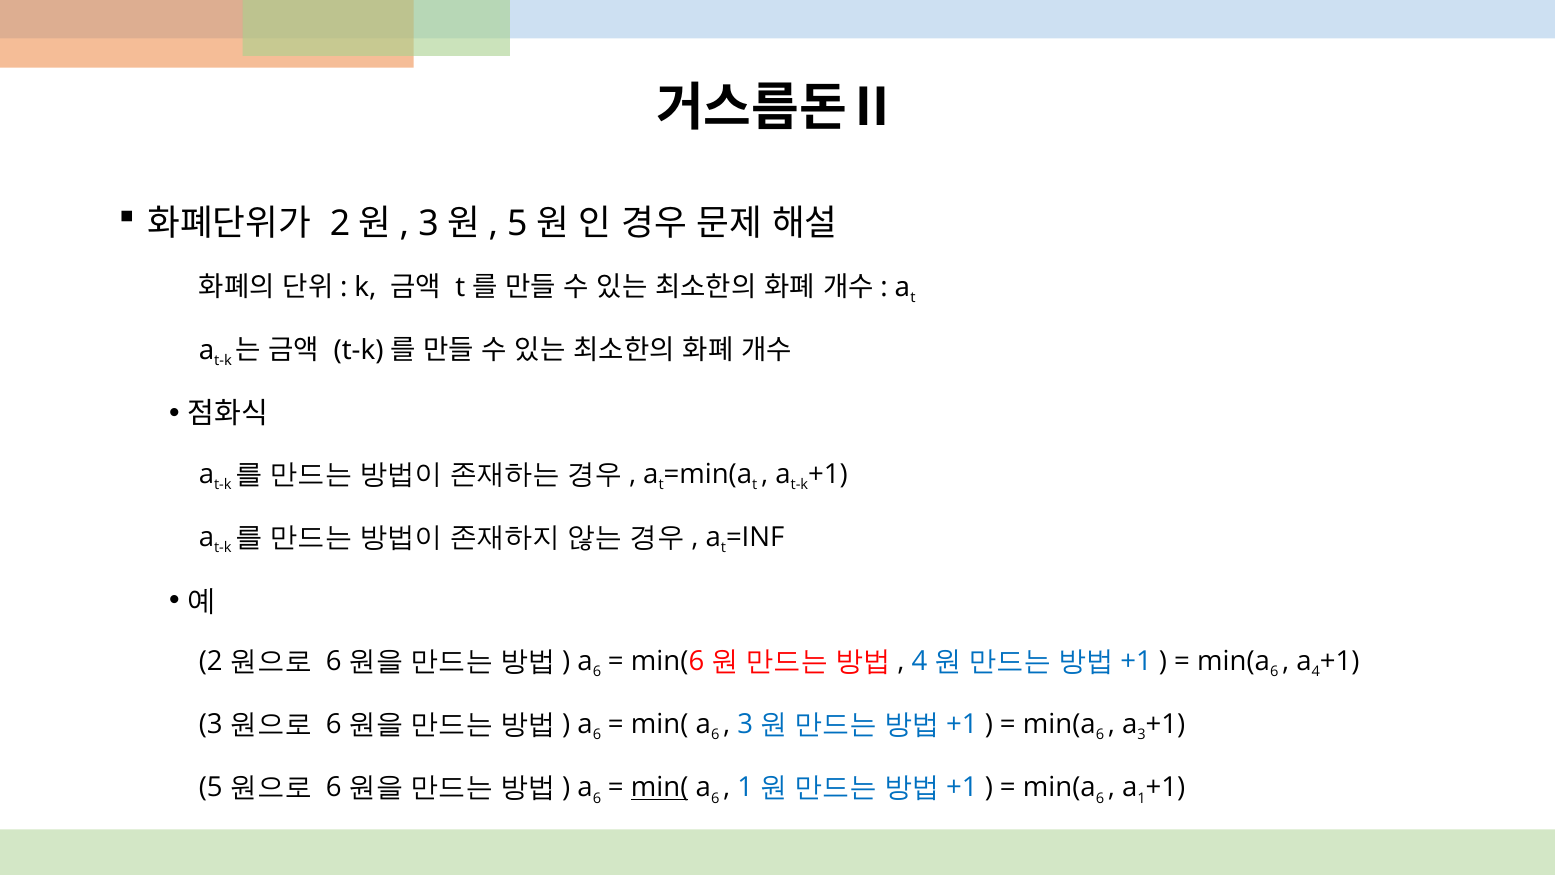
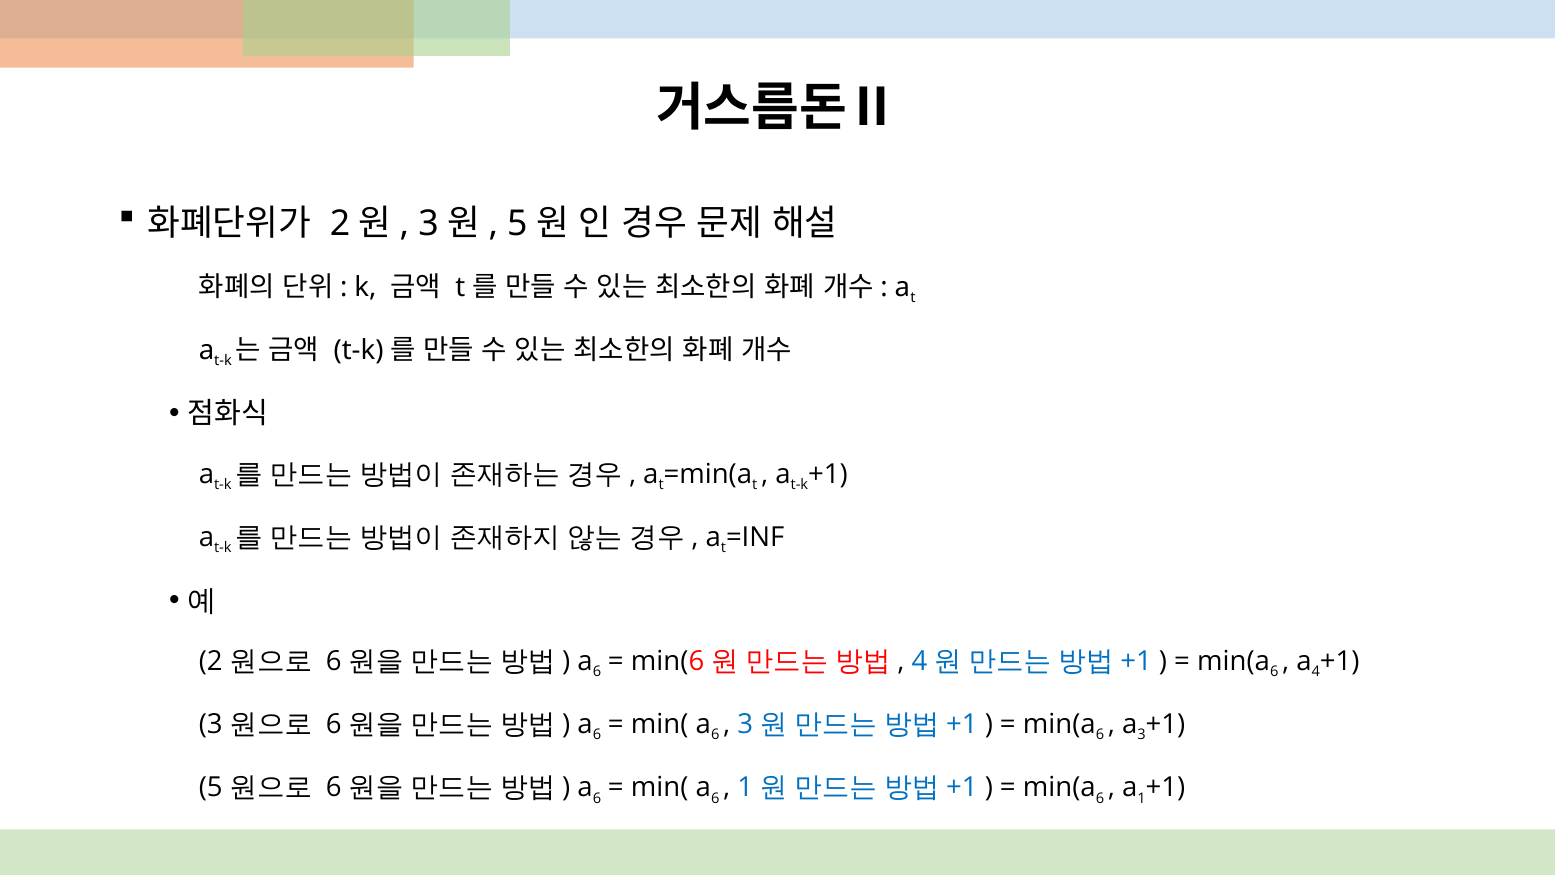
min( underline: present -> none (660, 787)
